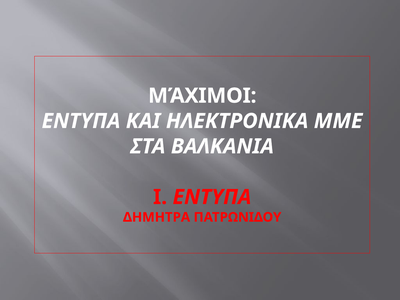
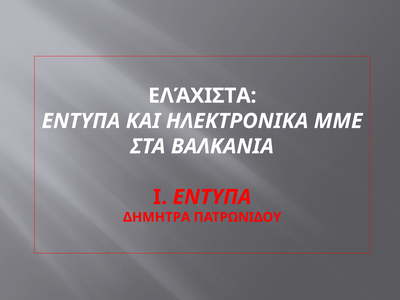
ΜΆΧΙΜΟΙ: ΜΆΧΙΜΟΙ -> ΕΛΆΧΙΣΤΑ (202, 96)
